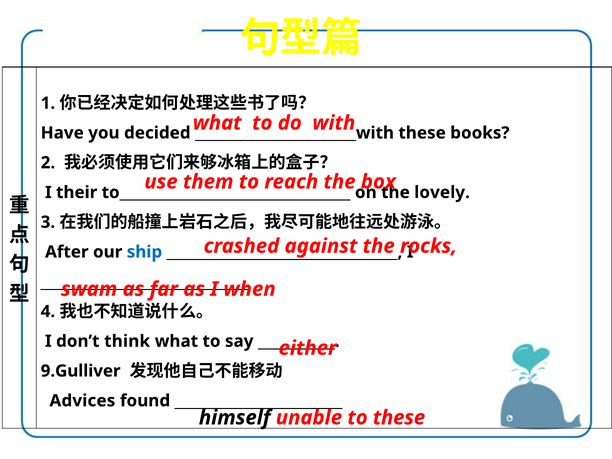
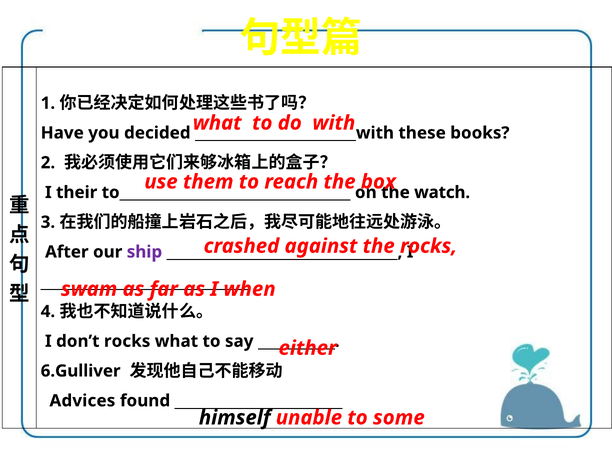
lovely: lovely -> watch (442, 192)
ship colour: blue -> purple (144, 252)
don’t think: think -> rocks (127, 341)
9.Gulliver: 9.Gulliver -> 6.Gulliver (81, 371)
to these: these -> some (399, 418)
